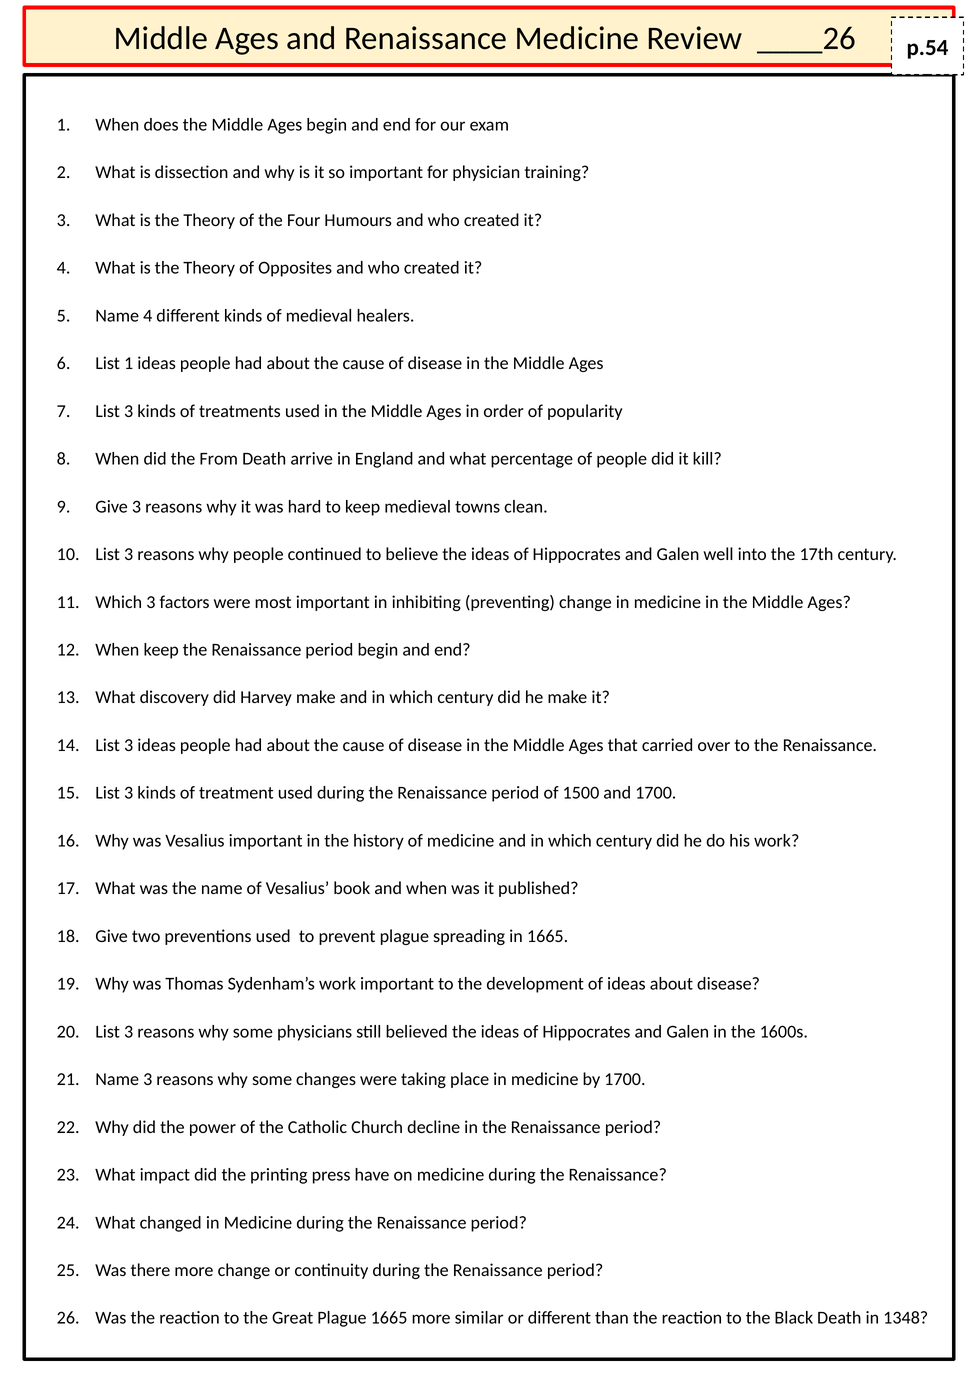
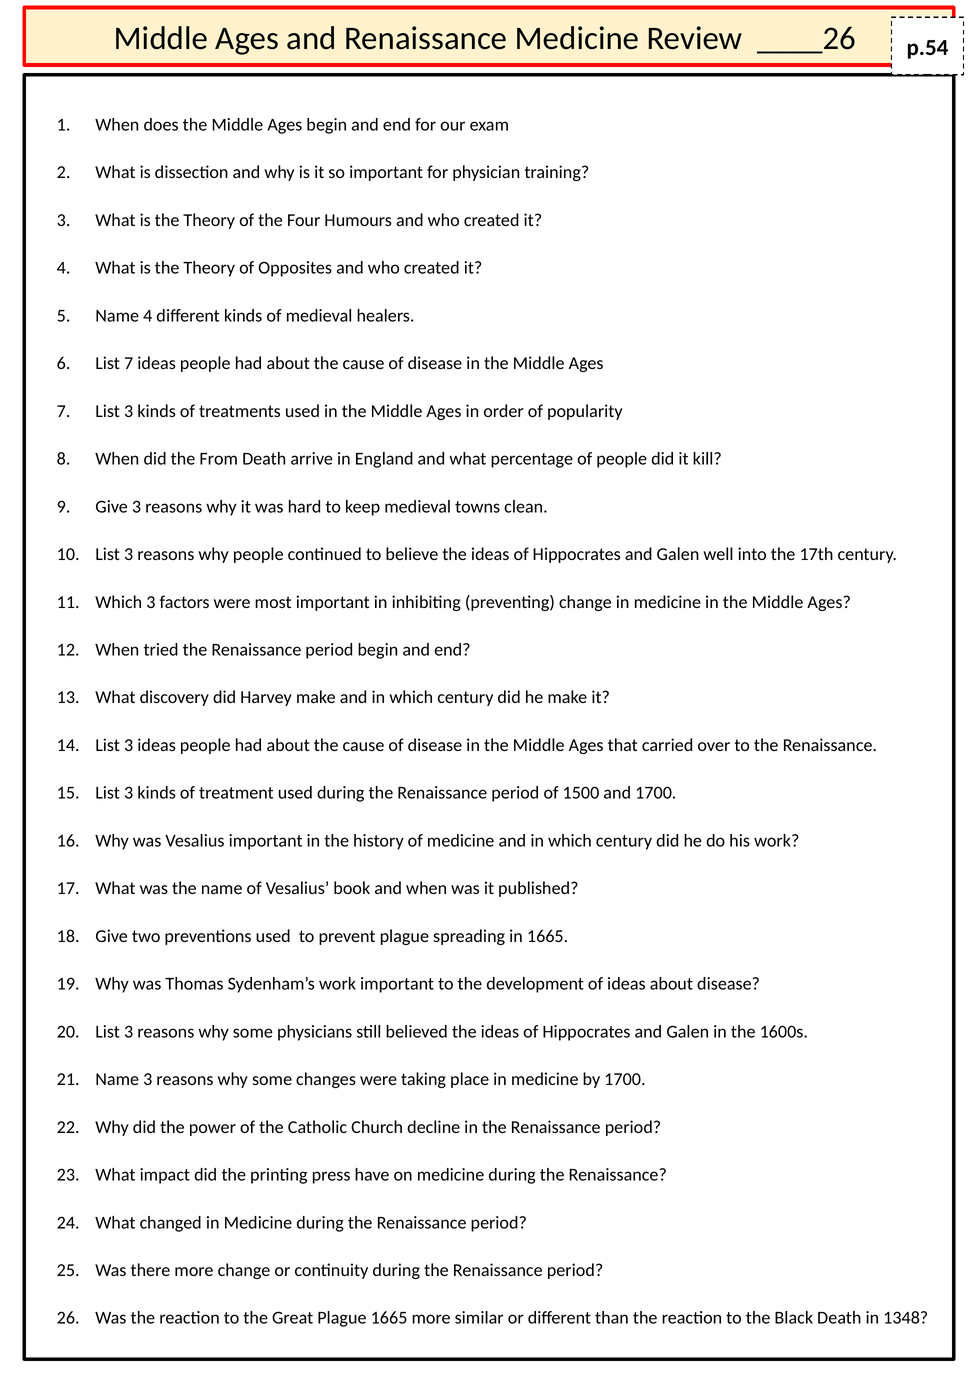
List 1: 1 -> 7 (129, 363)
When keep: keep -> tried (161, 650)
